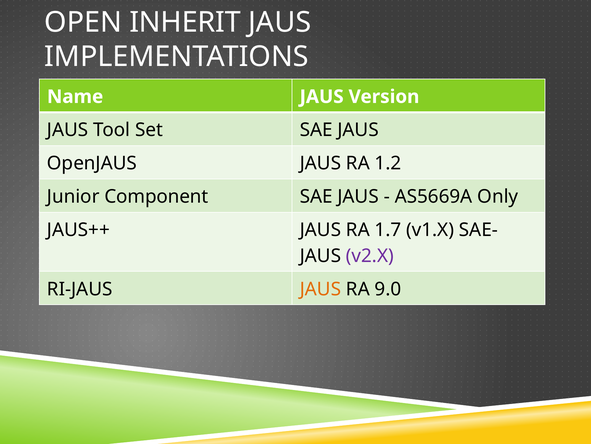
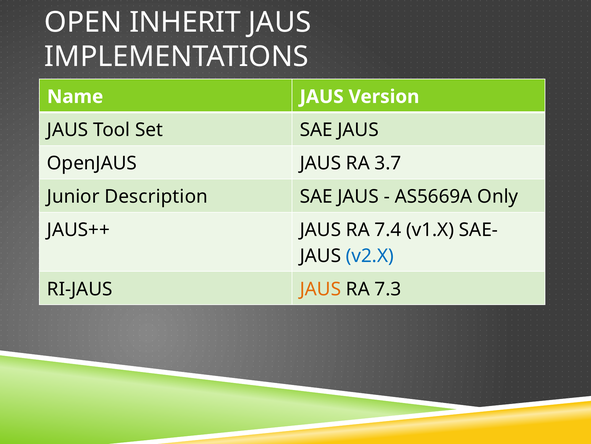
1.2: 1.2 -> 3.7 (388, 163)
Component: Component -> Description (156, 196)
1.7: 1.7 -> 7.4 (388, 230)
v2.X colour: purple -> blue (370, 255)
9.0: 9.0 -> 7.3 (388, 289)
